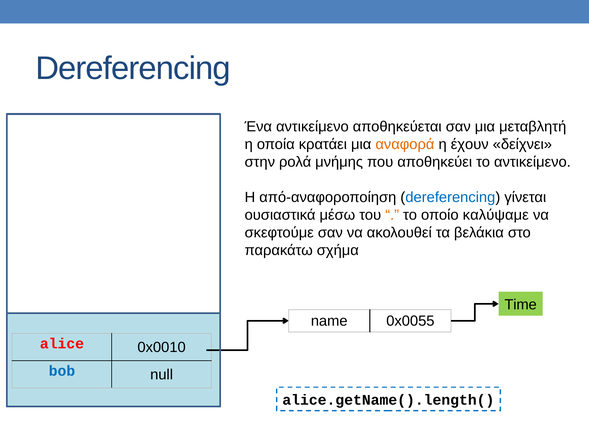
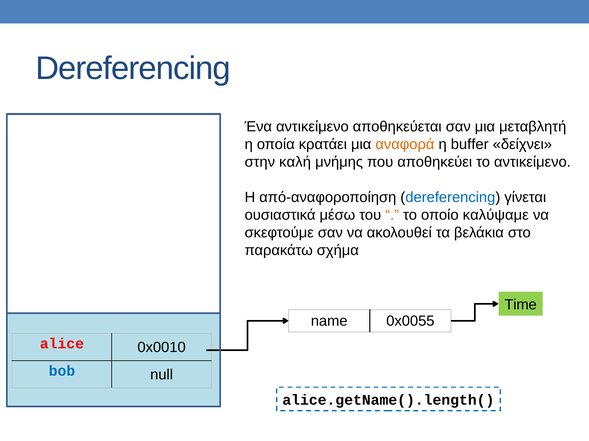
έχουν: έχουν -> buffer (470, 145)
ρολά: ρολά -> καλή (295, 162)
